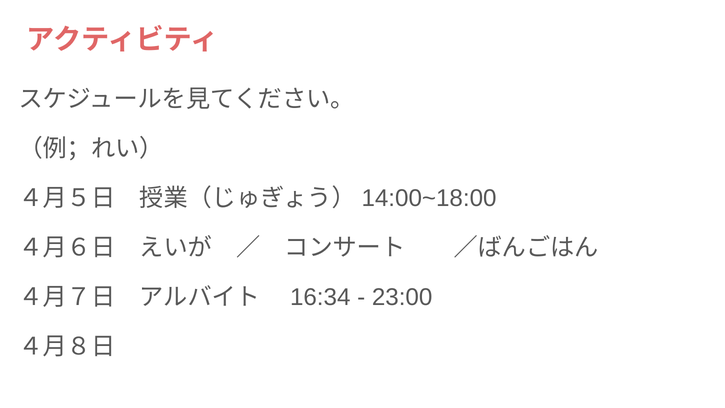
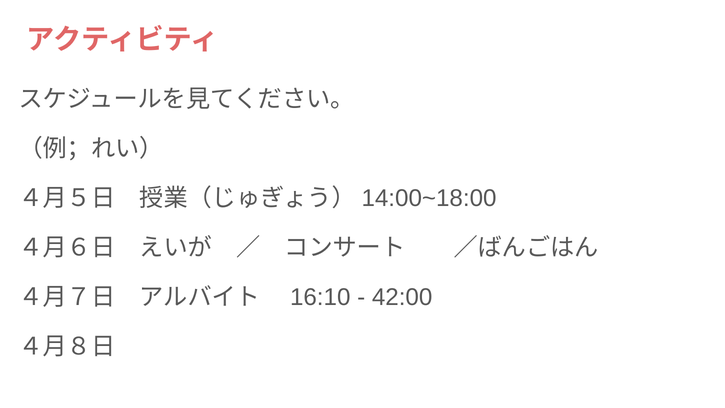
16:34: 16:34 -> 16:10 (320, 297)
23:00: 23:00 -> 42:00 (402, 297)
